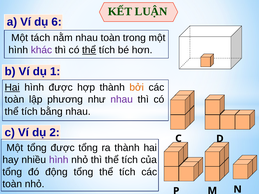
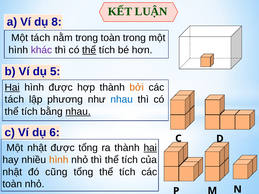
6: 6 -> 8 (57, 22)
nằm nhau: nhau -> trong (87, 38)
1: 1 -> 5 (55, 72)
toàn: toàn -> tách (14, 100)
nhau colour: purple -> blue (122, 100)
nhau underline: none -> present (78, 112)
2: 2 -> 6 (55, 133)
Một tổng: tổng -> nhật (37, 148)
hai underline: none -> present (150, 148)
hình colour: purple -> orange (59, 160)
tổng: tổng -> nhật (12, 172)
động: động -> cũng (56, 172)
